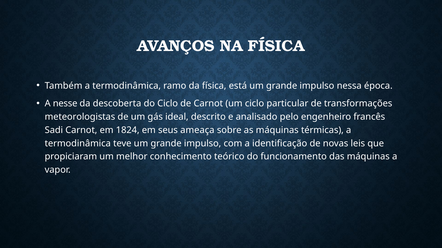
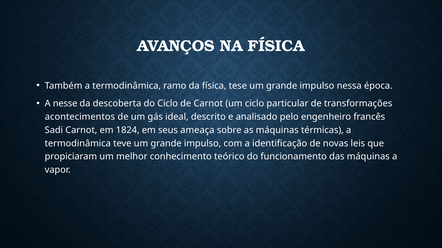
está: está -> tese (238, 86)
meteorologistas: meteorologistas -> acontecimentos (80, 117)
